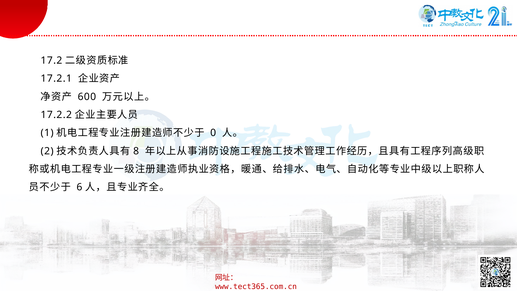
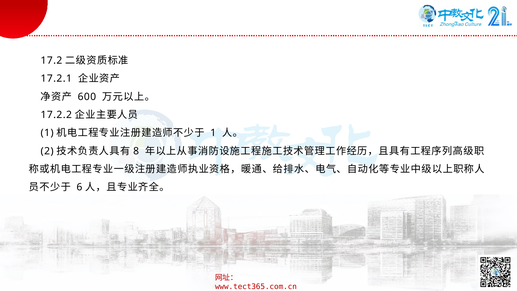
0: 0 -> 1 (213, 133)
